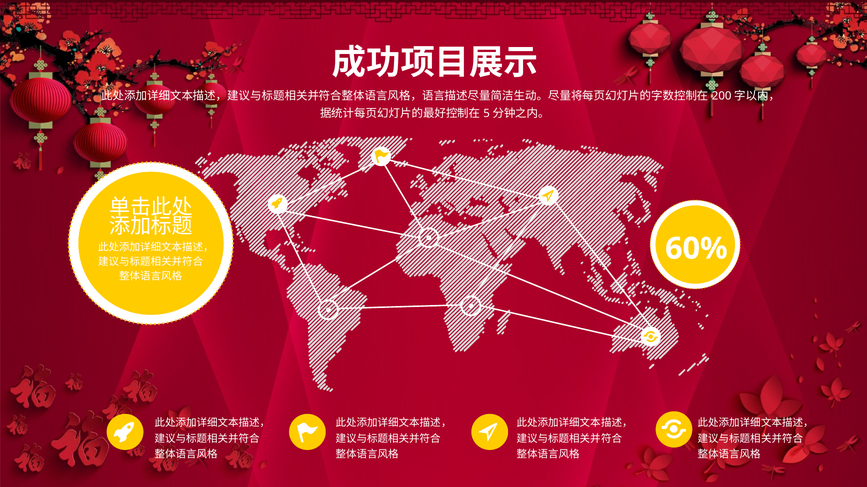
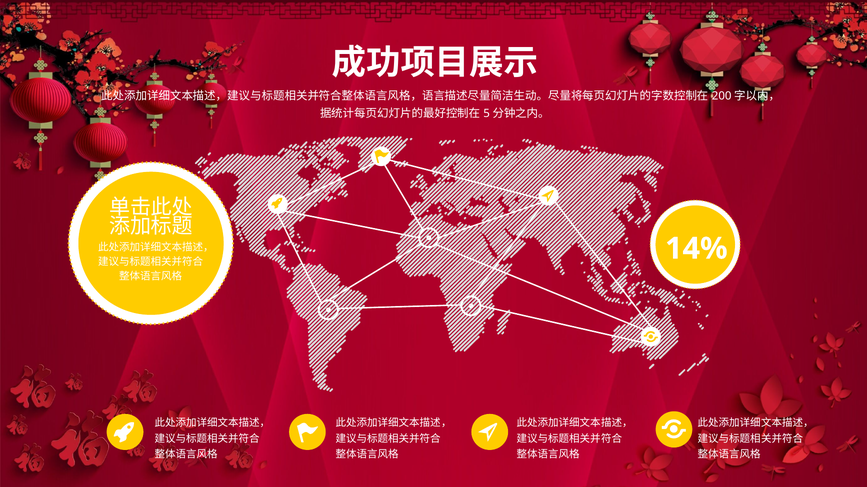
60%: 60% -> 14% (696, 249)
